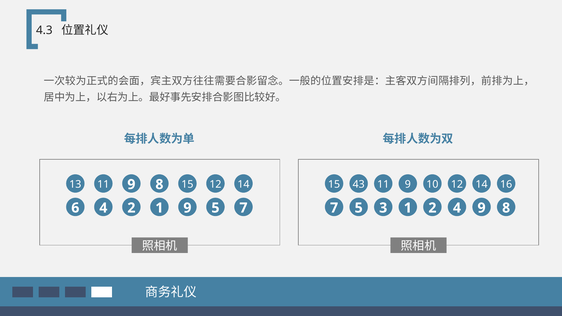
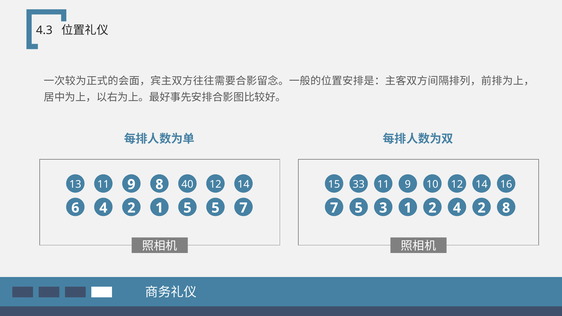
8 15: 15 -> 40 (187, 184)
43: 43 -> 33 (359, 184)
1 9: 9 -> 5 (187, 208)
2 4 9: 9 -> 2 (482, 208)
